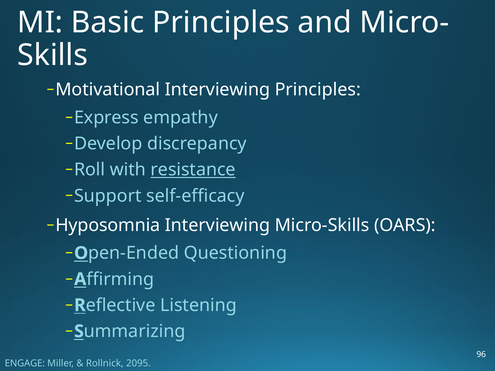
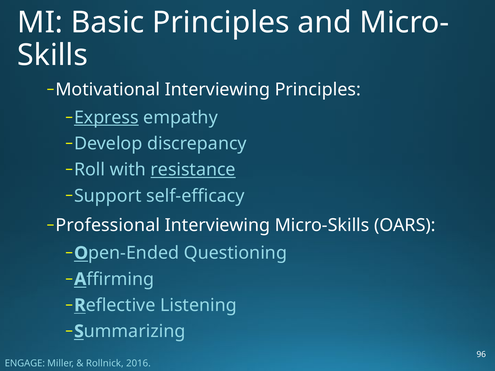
Express underline: none -> present (106, 118)
Hyposomnia: Hyposomnia -> Professional (108, 225)
2095: 2095 -> 2016 (138, 363)
